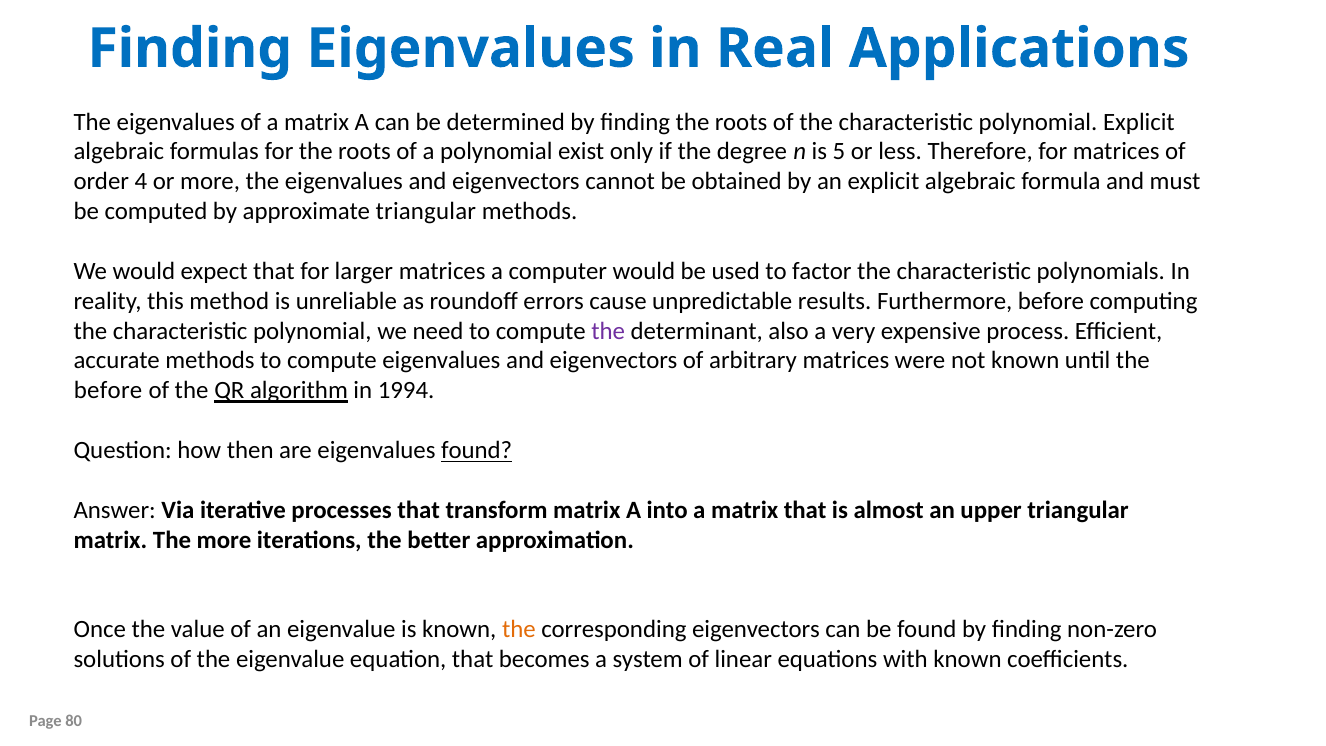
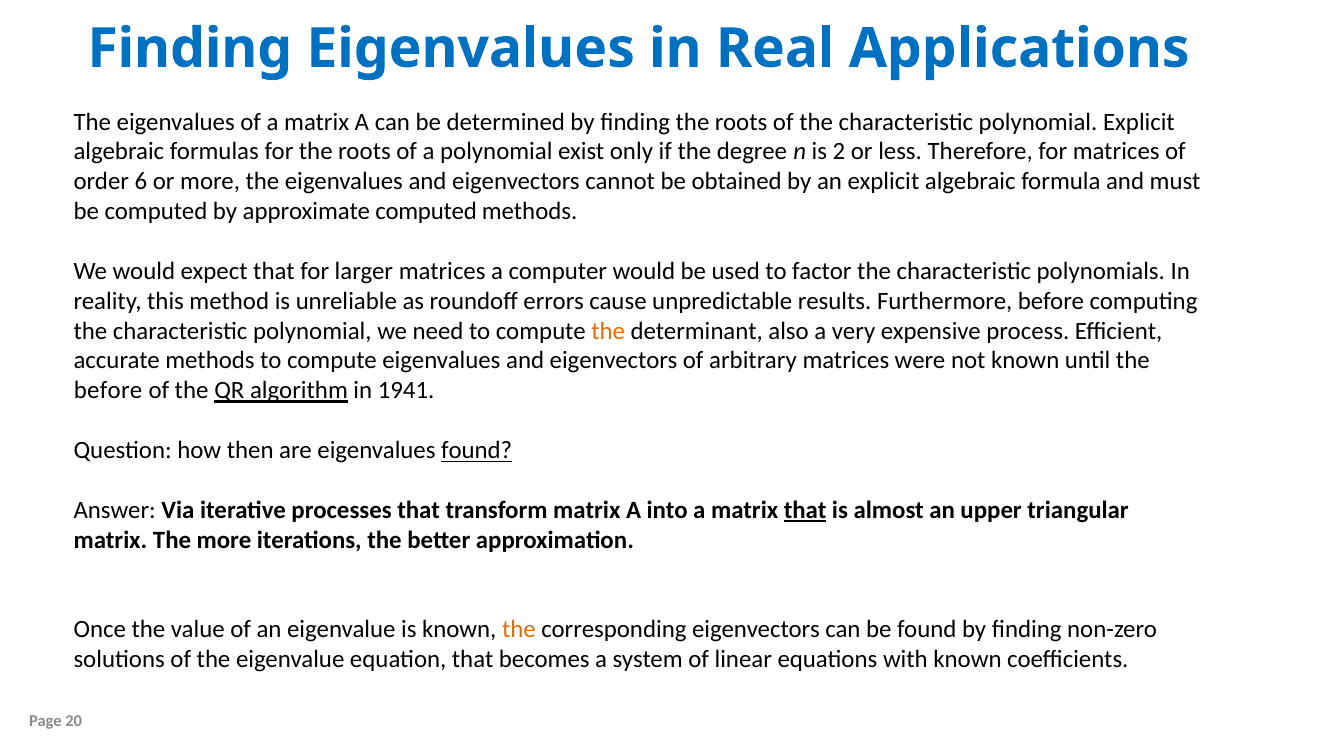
5: 5 -> 2 (839, 152)
4: 4 -> 6 (141, 182)
approximate triangular: triangular -> computed (426, 211)
the colour: purple -> orange (608, 331)
1994: 1994 -> 1941 (406, 390)
that underline: none -> present (805, 510)
80: 80 -> 20 (74, 721)
